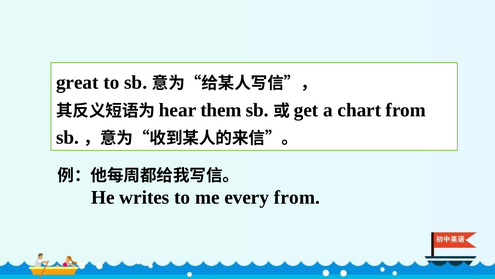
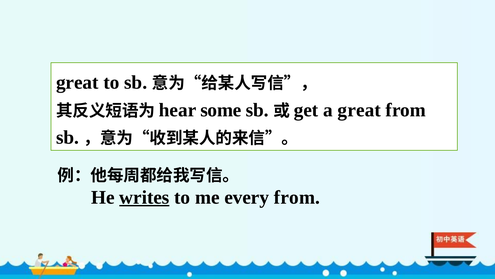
them: them -> some (221, 110)
a chart: chart -> great (359, 110)
writes underline: none -> present (144, 197)
